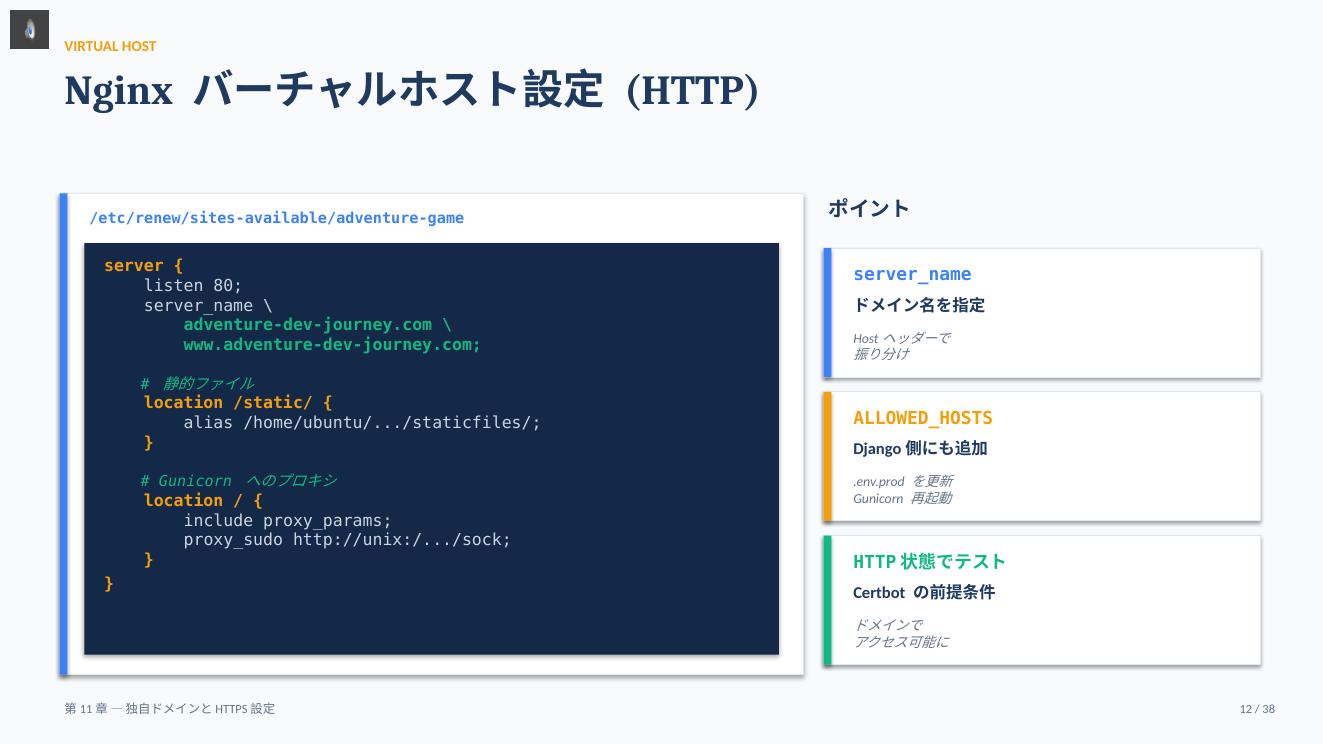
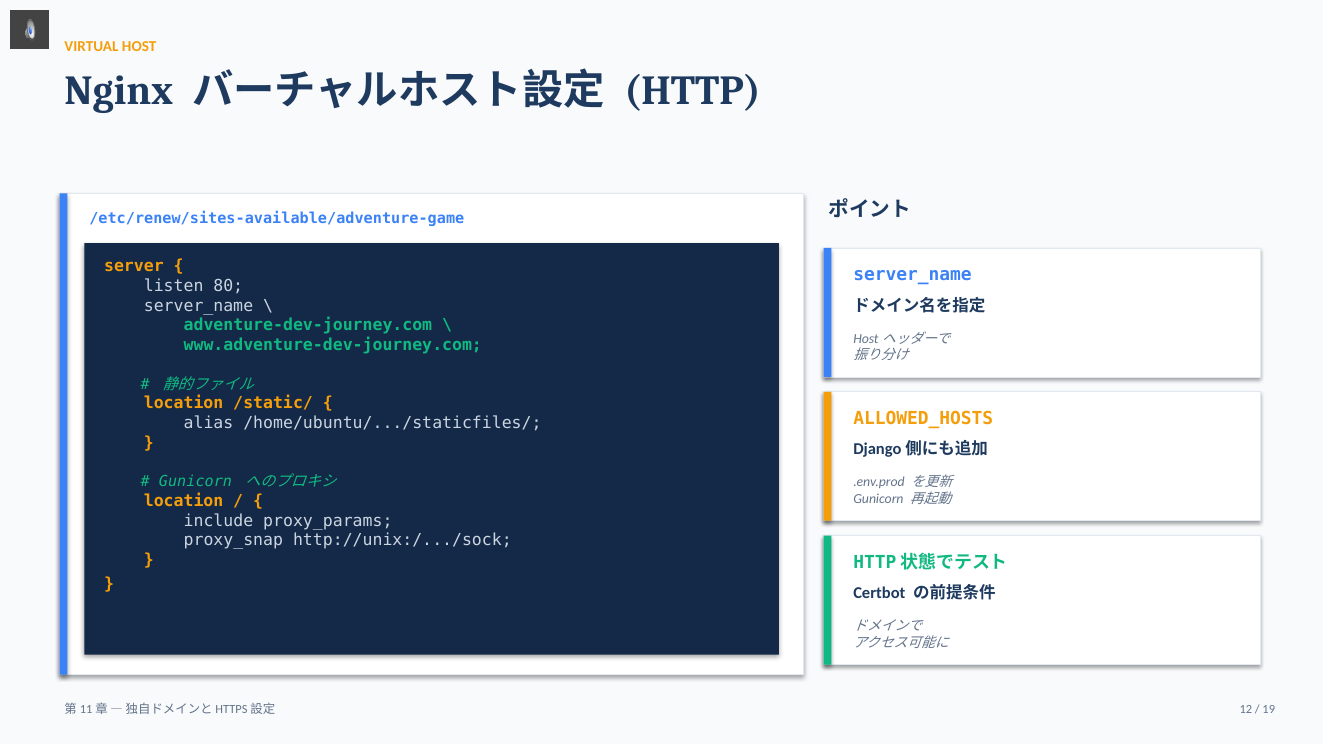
proxy_sudo: proxy_sudo -> proxy_snap (233, 541)
38: 38 -> 19 (1269, 710)
